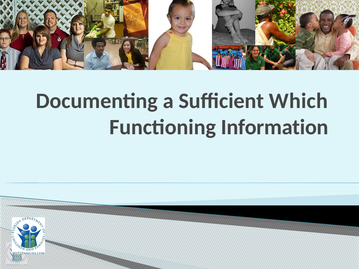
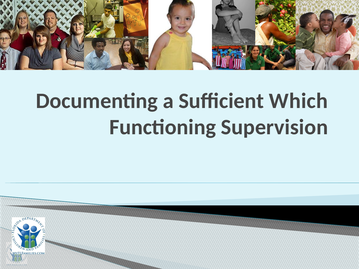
Information: Information -> Supervision (274, 127)
